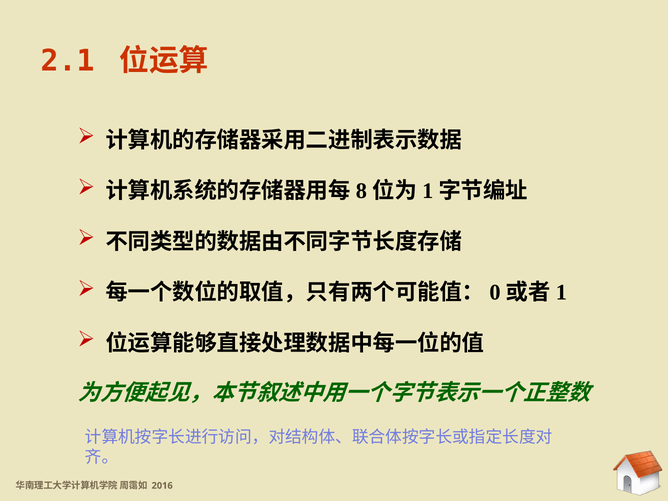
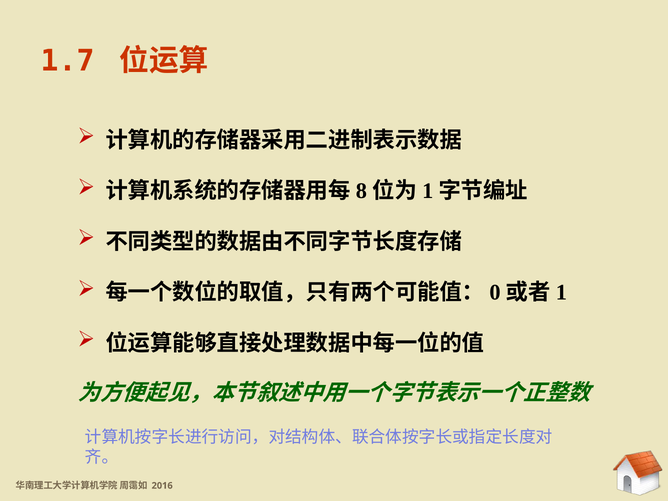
2.1: 2.1 -> 1.7 (68, 61)
